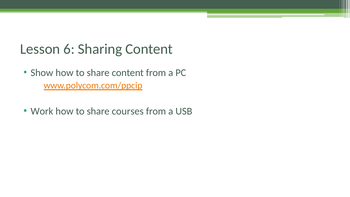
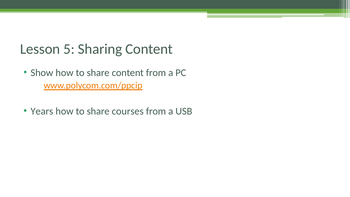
6: 6 -> 5 (69, 49)
Work: Work -> Years (42, 111)
